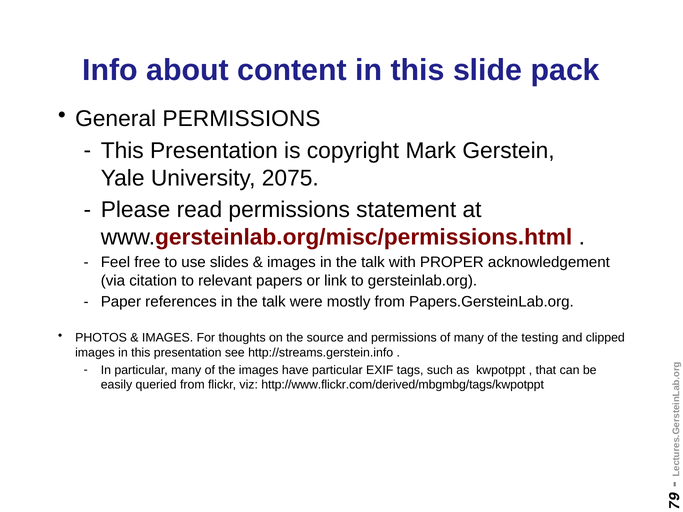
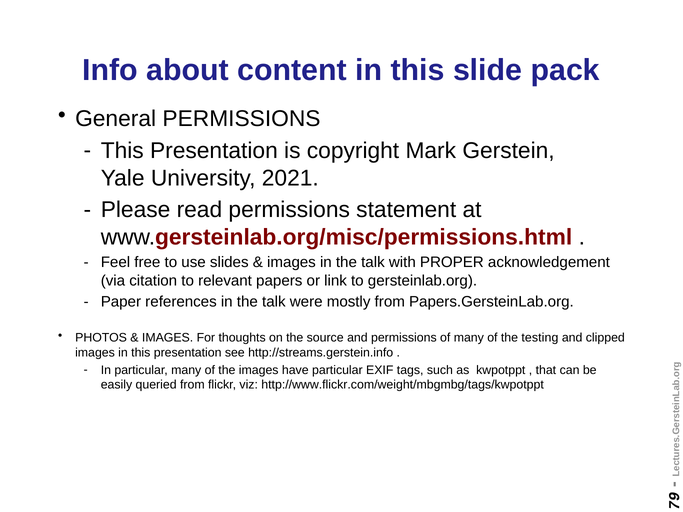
2075: 2075 -> 2021 (290, 178)
http://www.flickr.com/derived/mbgmbg/tags/kwpotppt: http://www.flickr.com/derived/mbgmbg/tags/kwpotppt -> http://www.flickr.com/weight/mbgmbg/tags/kwpotppt (403, 385)
